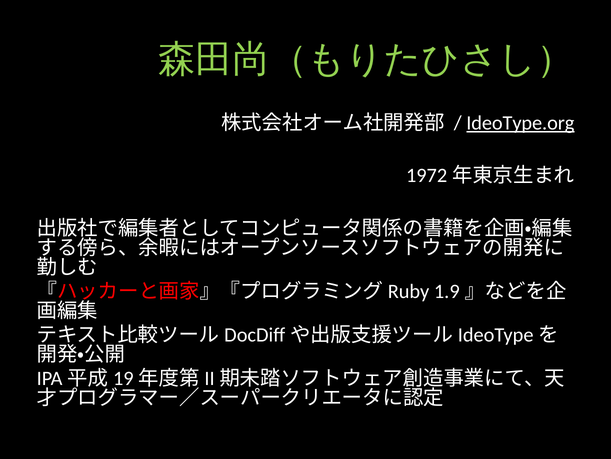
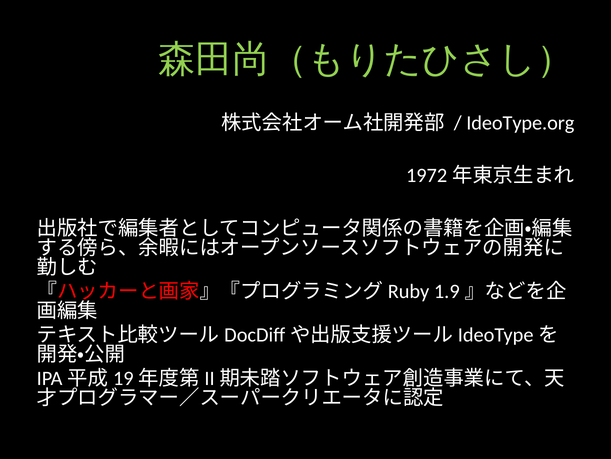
IdeoType.org underline: present -> none (520, 123)
